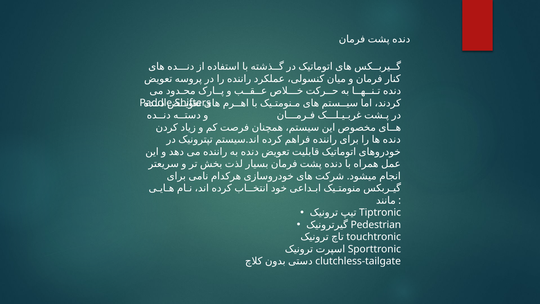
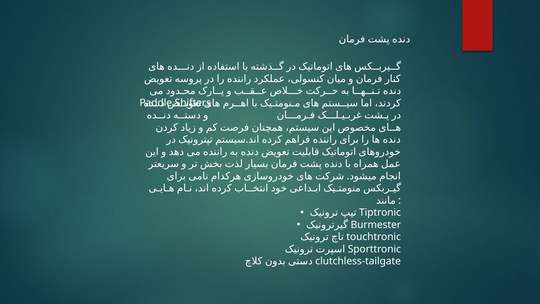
Pedestrian: Pedestrian -> Burmester (376, 225)
